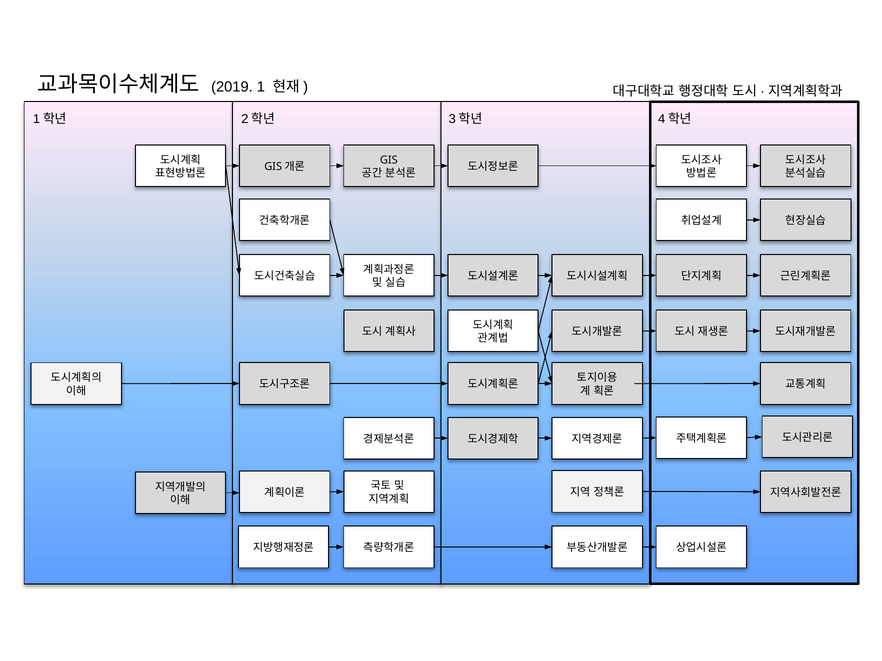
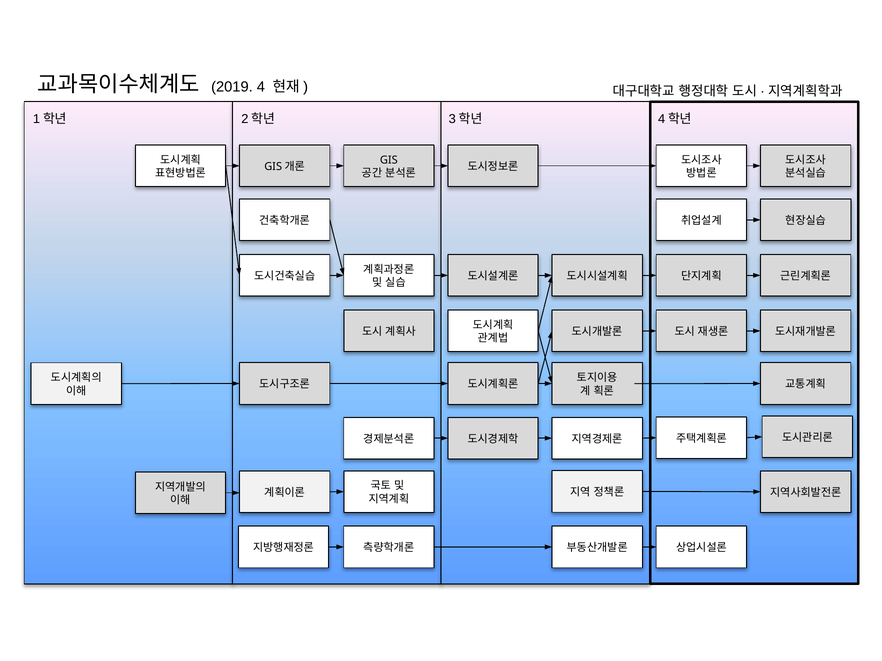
1: 1 -> 4 (261, 87)
